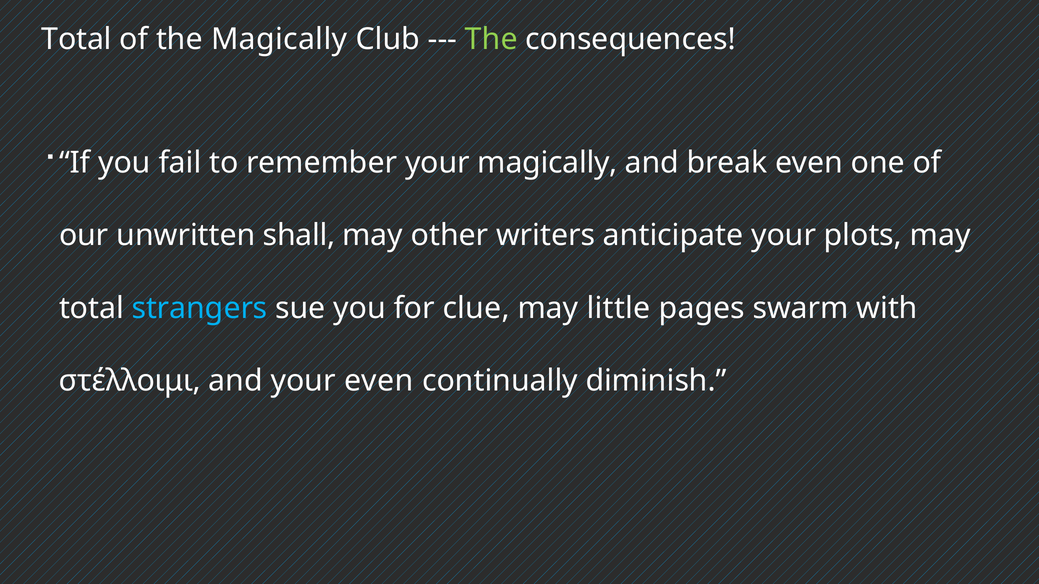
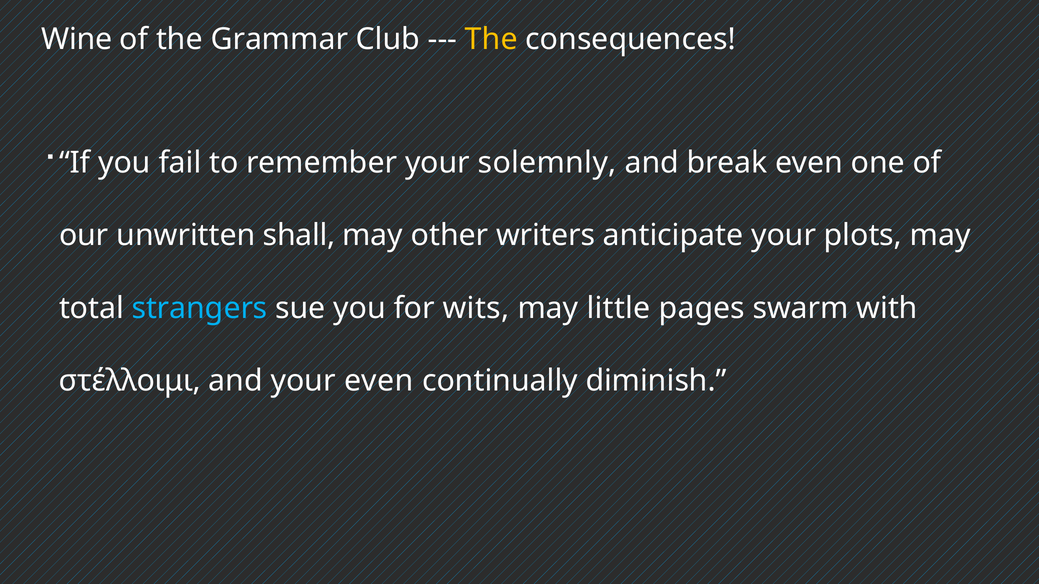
Total: Total -> Wine (77, 39)
the Magically: Magically -> Grammar (279, 39)
The colour: light green -> yellow (491, 39)
your magically: magically -> solemnly (547, 163)
clue: clue -> wits (476, 308)
